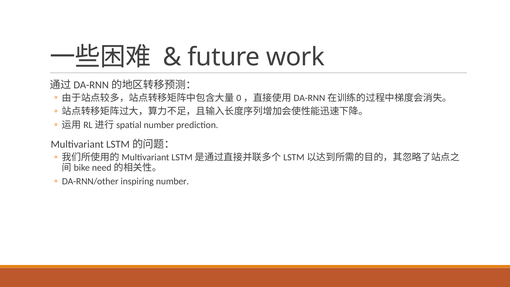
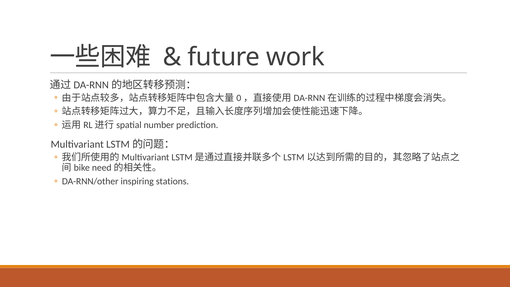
inspiring number: number -> stations (172, 181)
